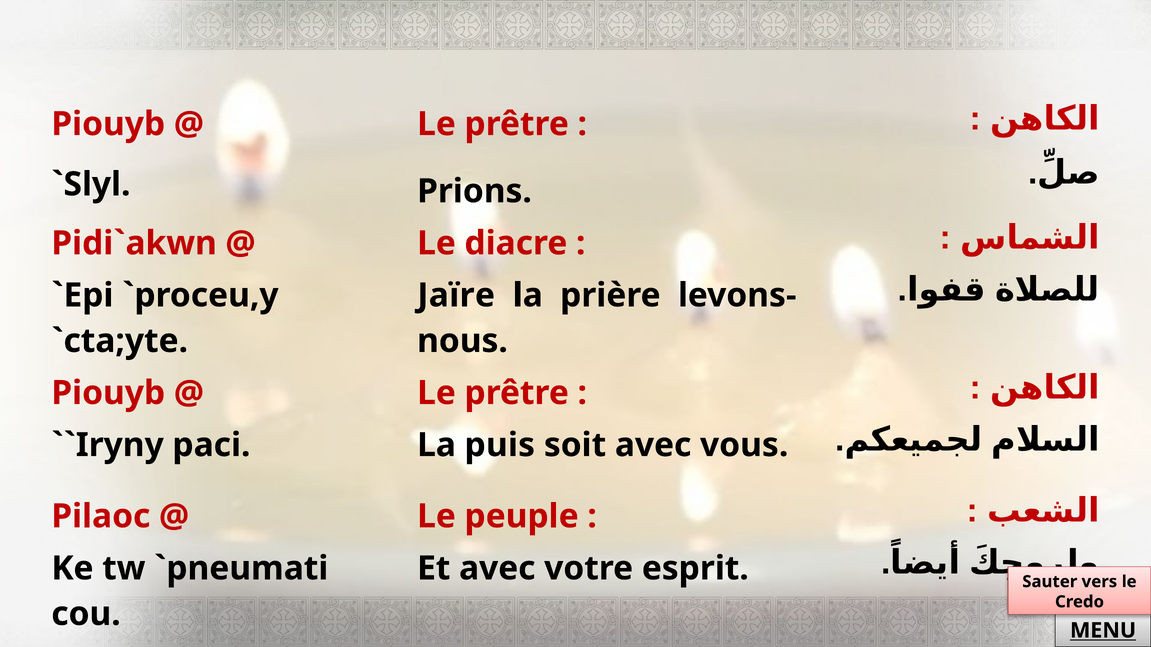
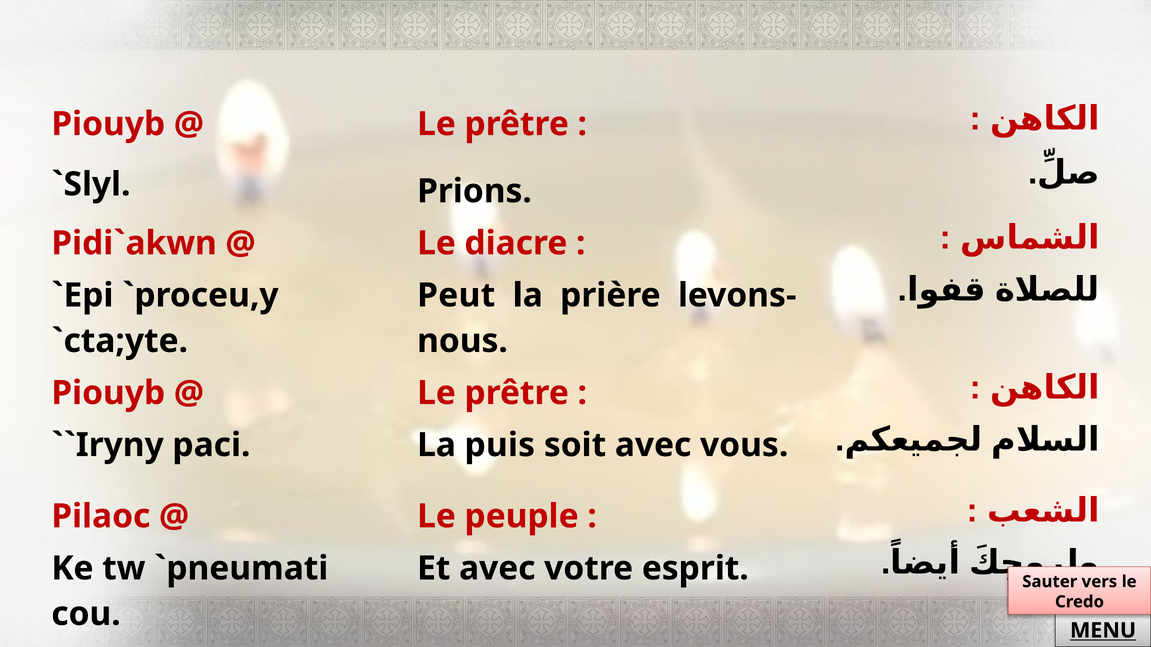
Jaïre: Jaïre -> Peut (456, 296)
